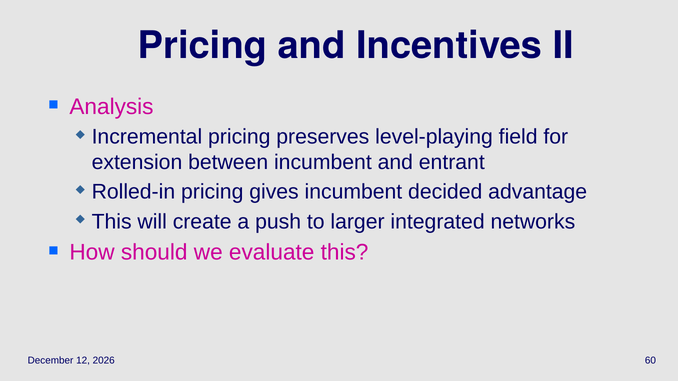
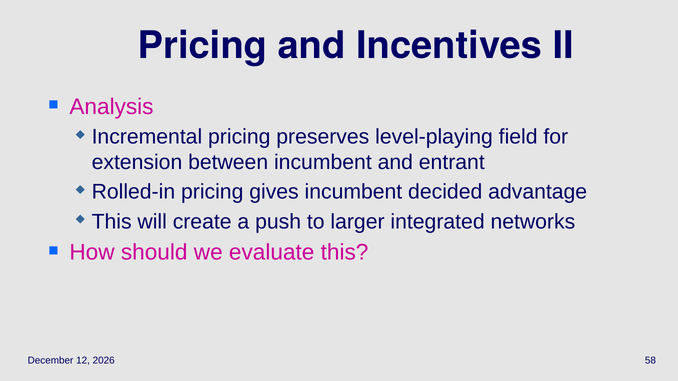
60: 60 -> 58 (650, 361)
